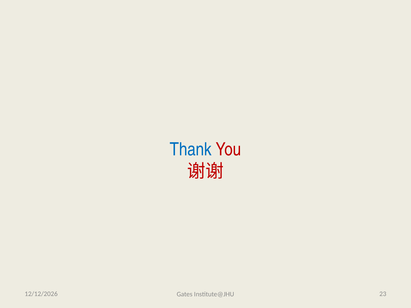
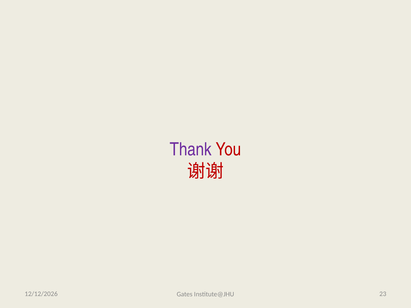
Thank colour: blue -> purple (191, 150)
